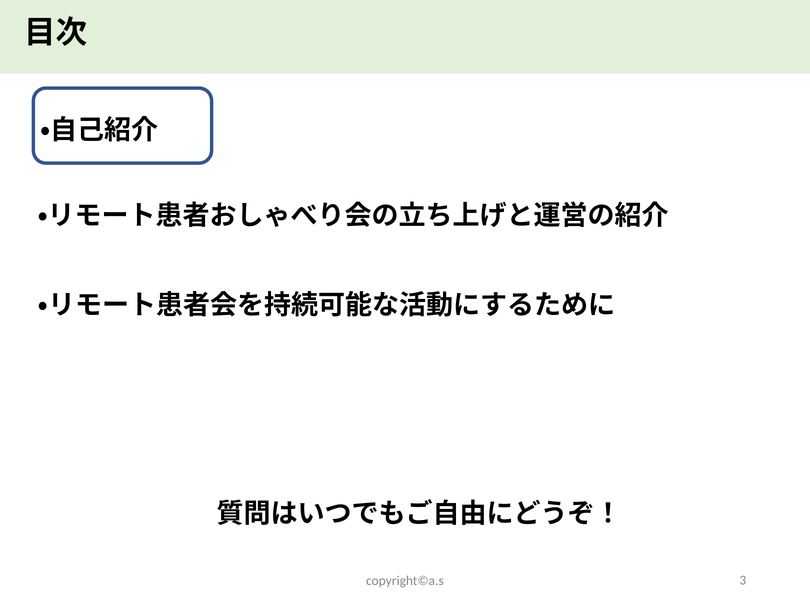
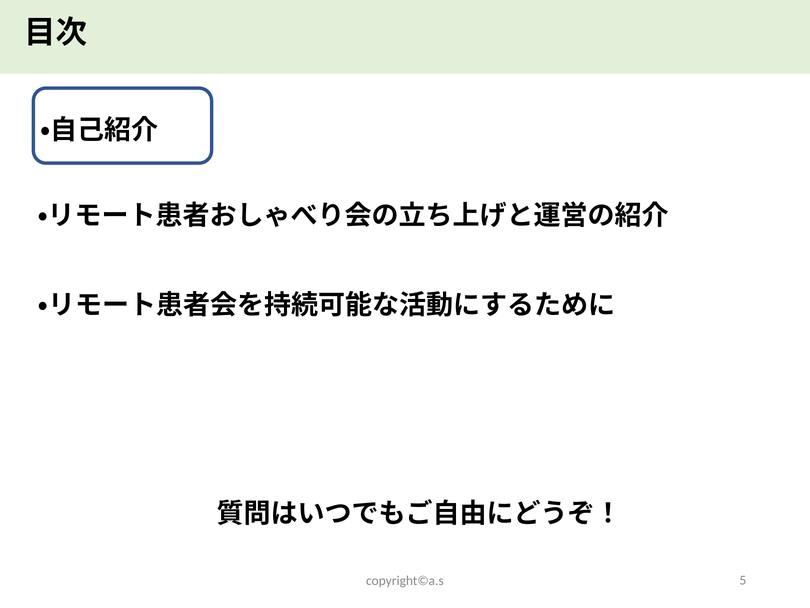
3: 3 -> 5 (743, 580)
